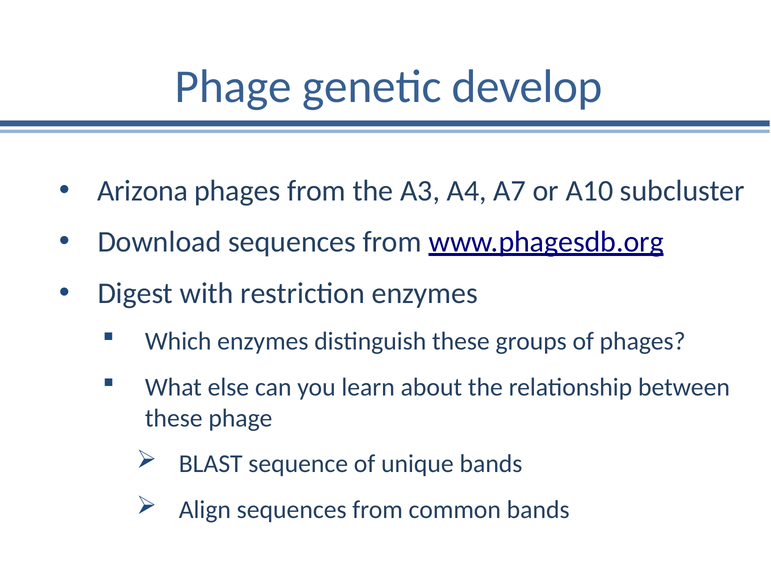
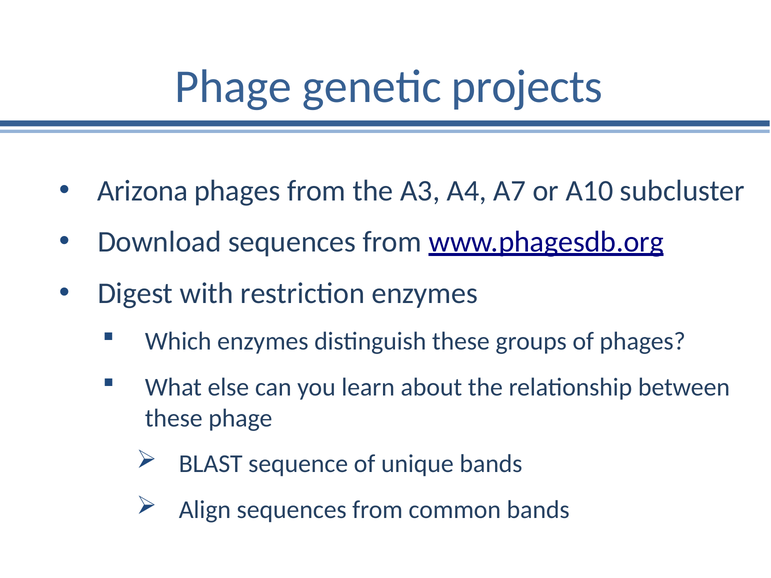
develop: develop -> projects (527, 87)
